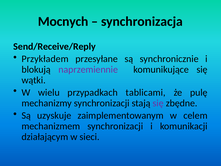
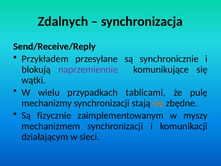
Mocnych: Mocnych -> Zdalnych (63, 21)
się colour: purple -> orange (158, 103)
uzyskuje: uzyskuje -> fizycznie (54, 115)
celem: celem -> myszy (195, 115)
